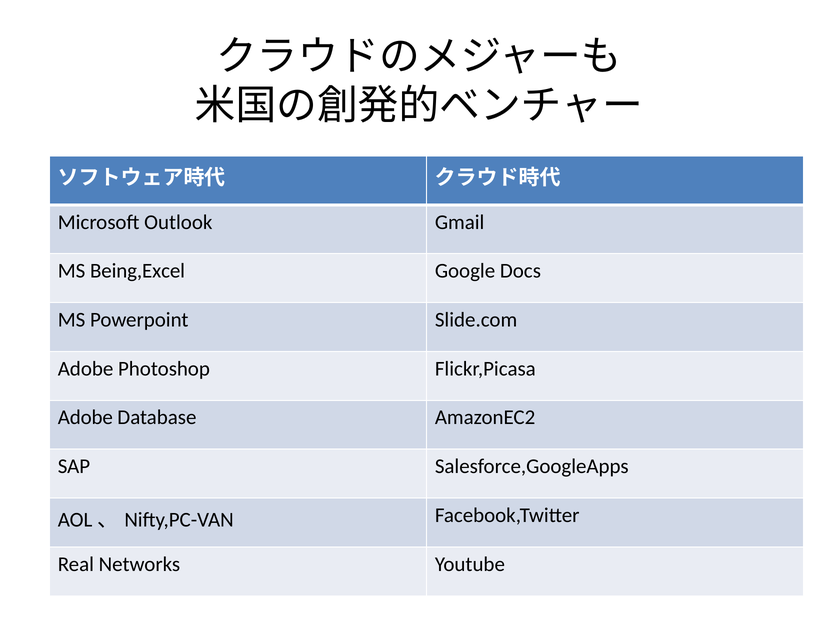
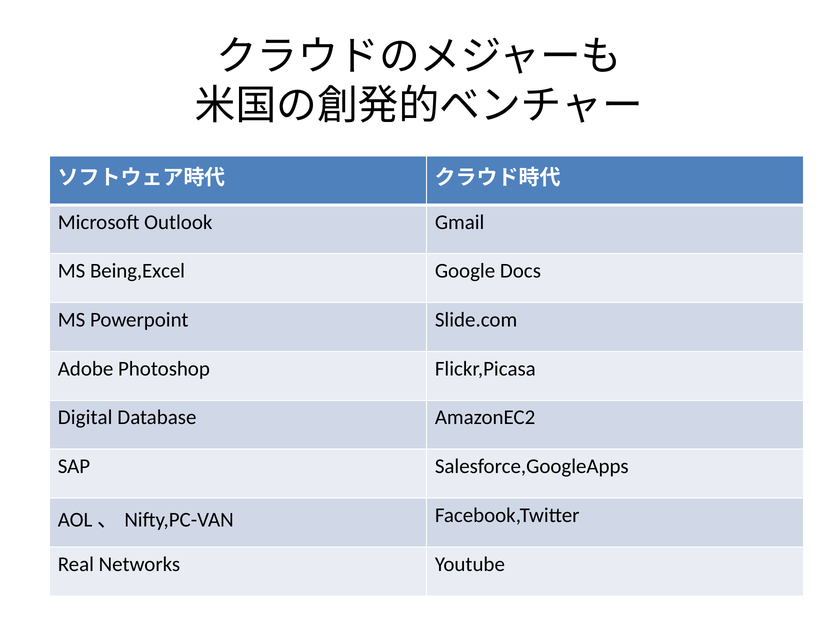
Adobe: Adobe -> Digital (85, 417)
